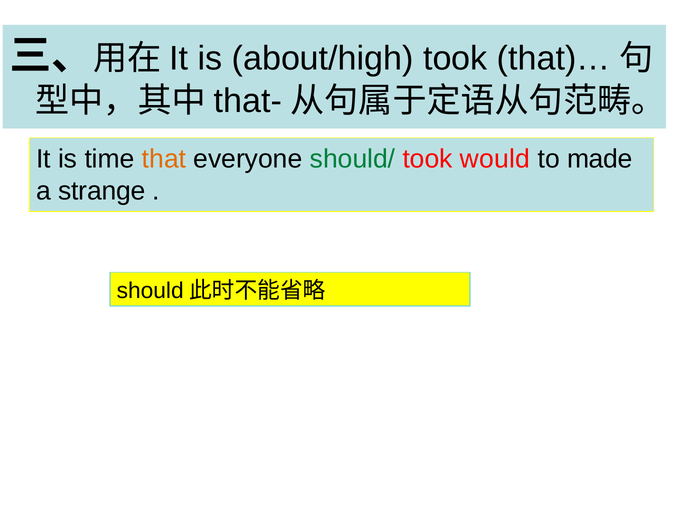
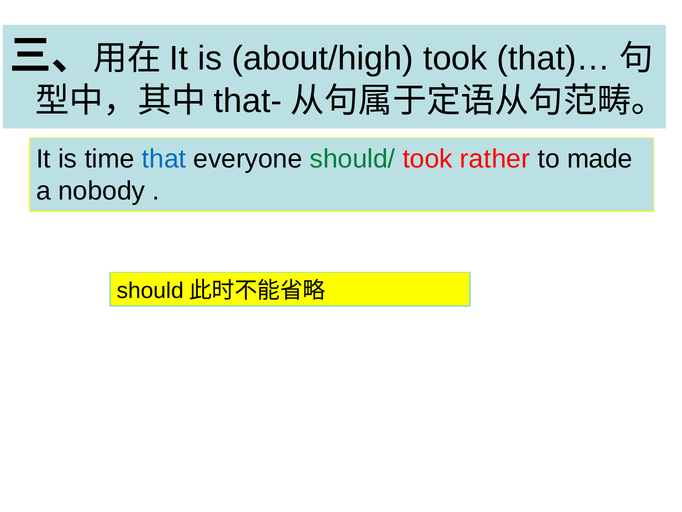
that colour: orange -> blue (164, 159)
would: would -> rather (495, 159)
strange: strange -> nobody (102, 191)
